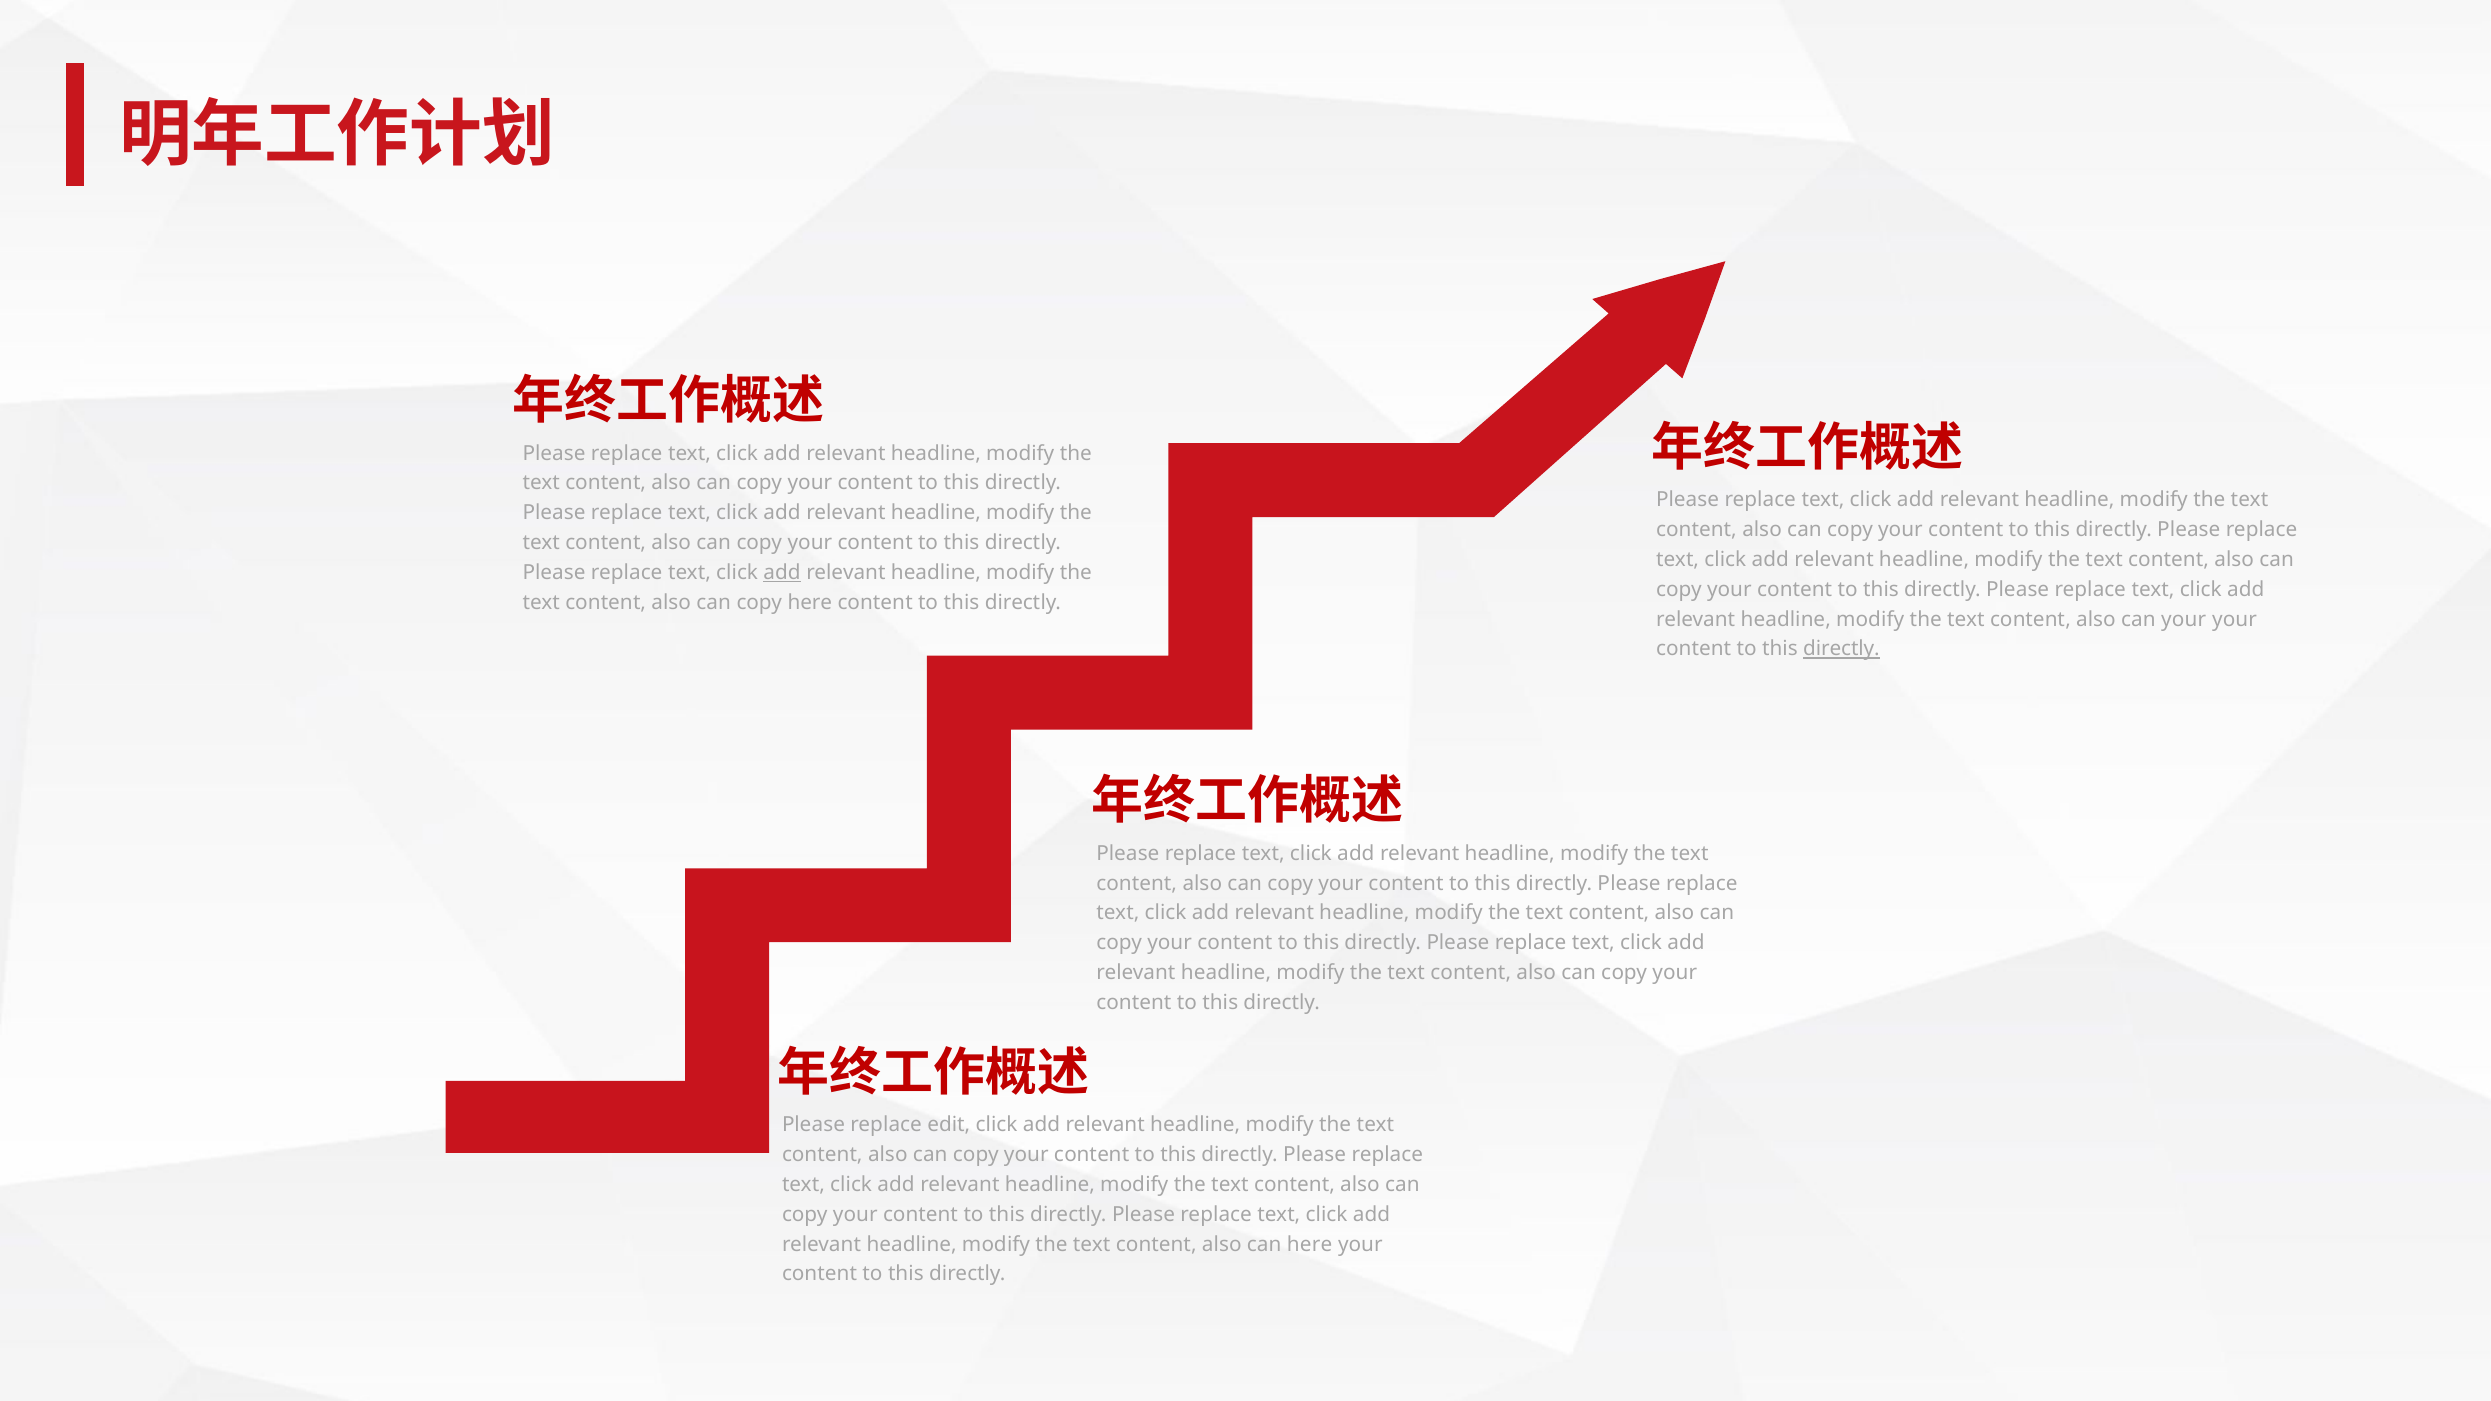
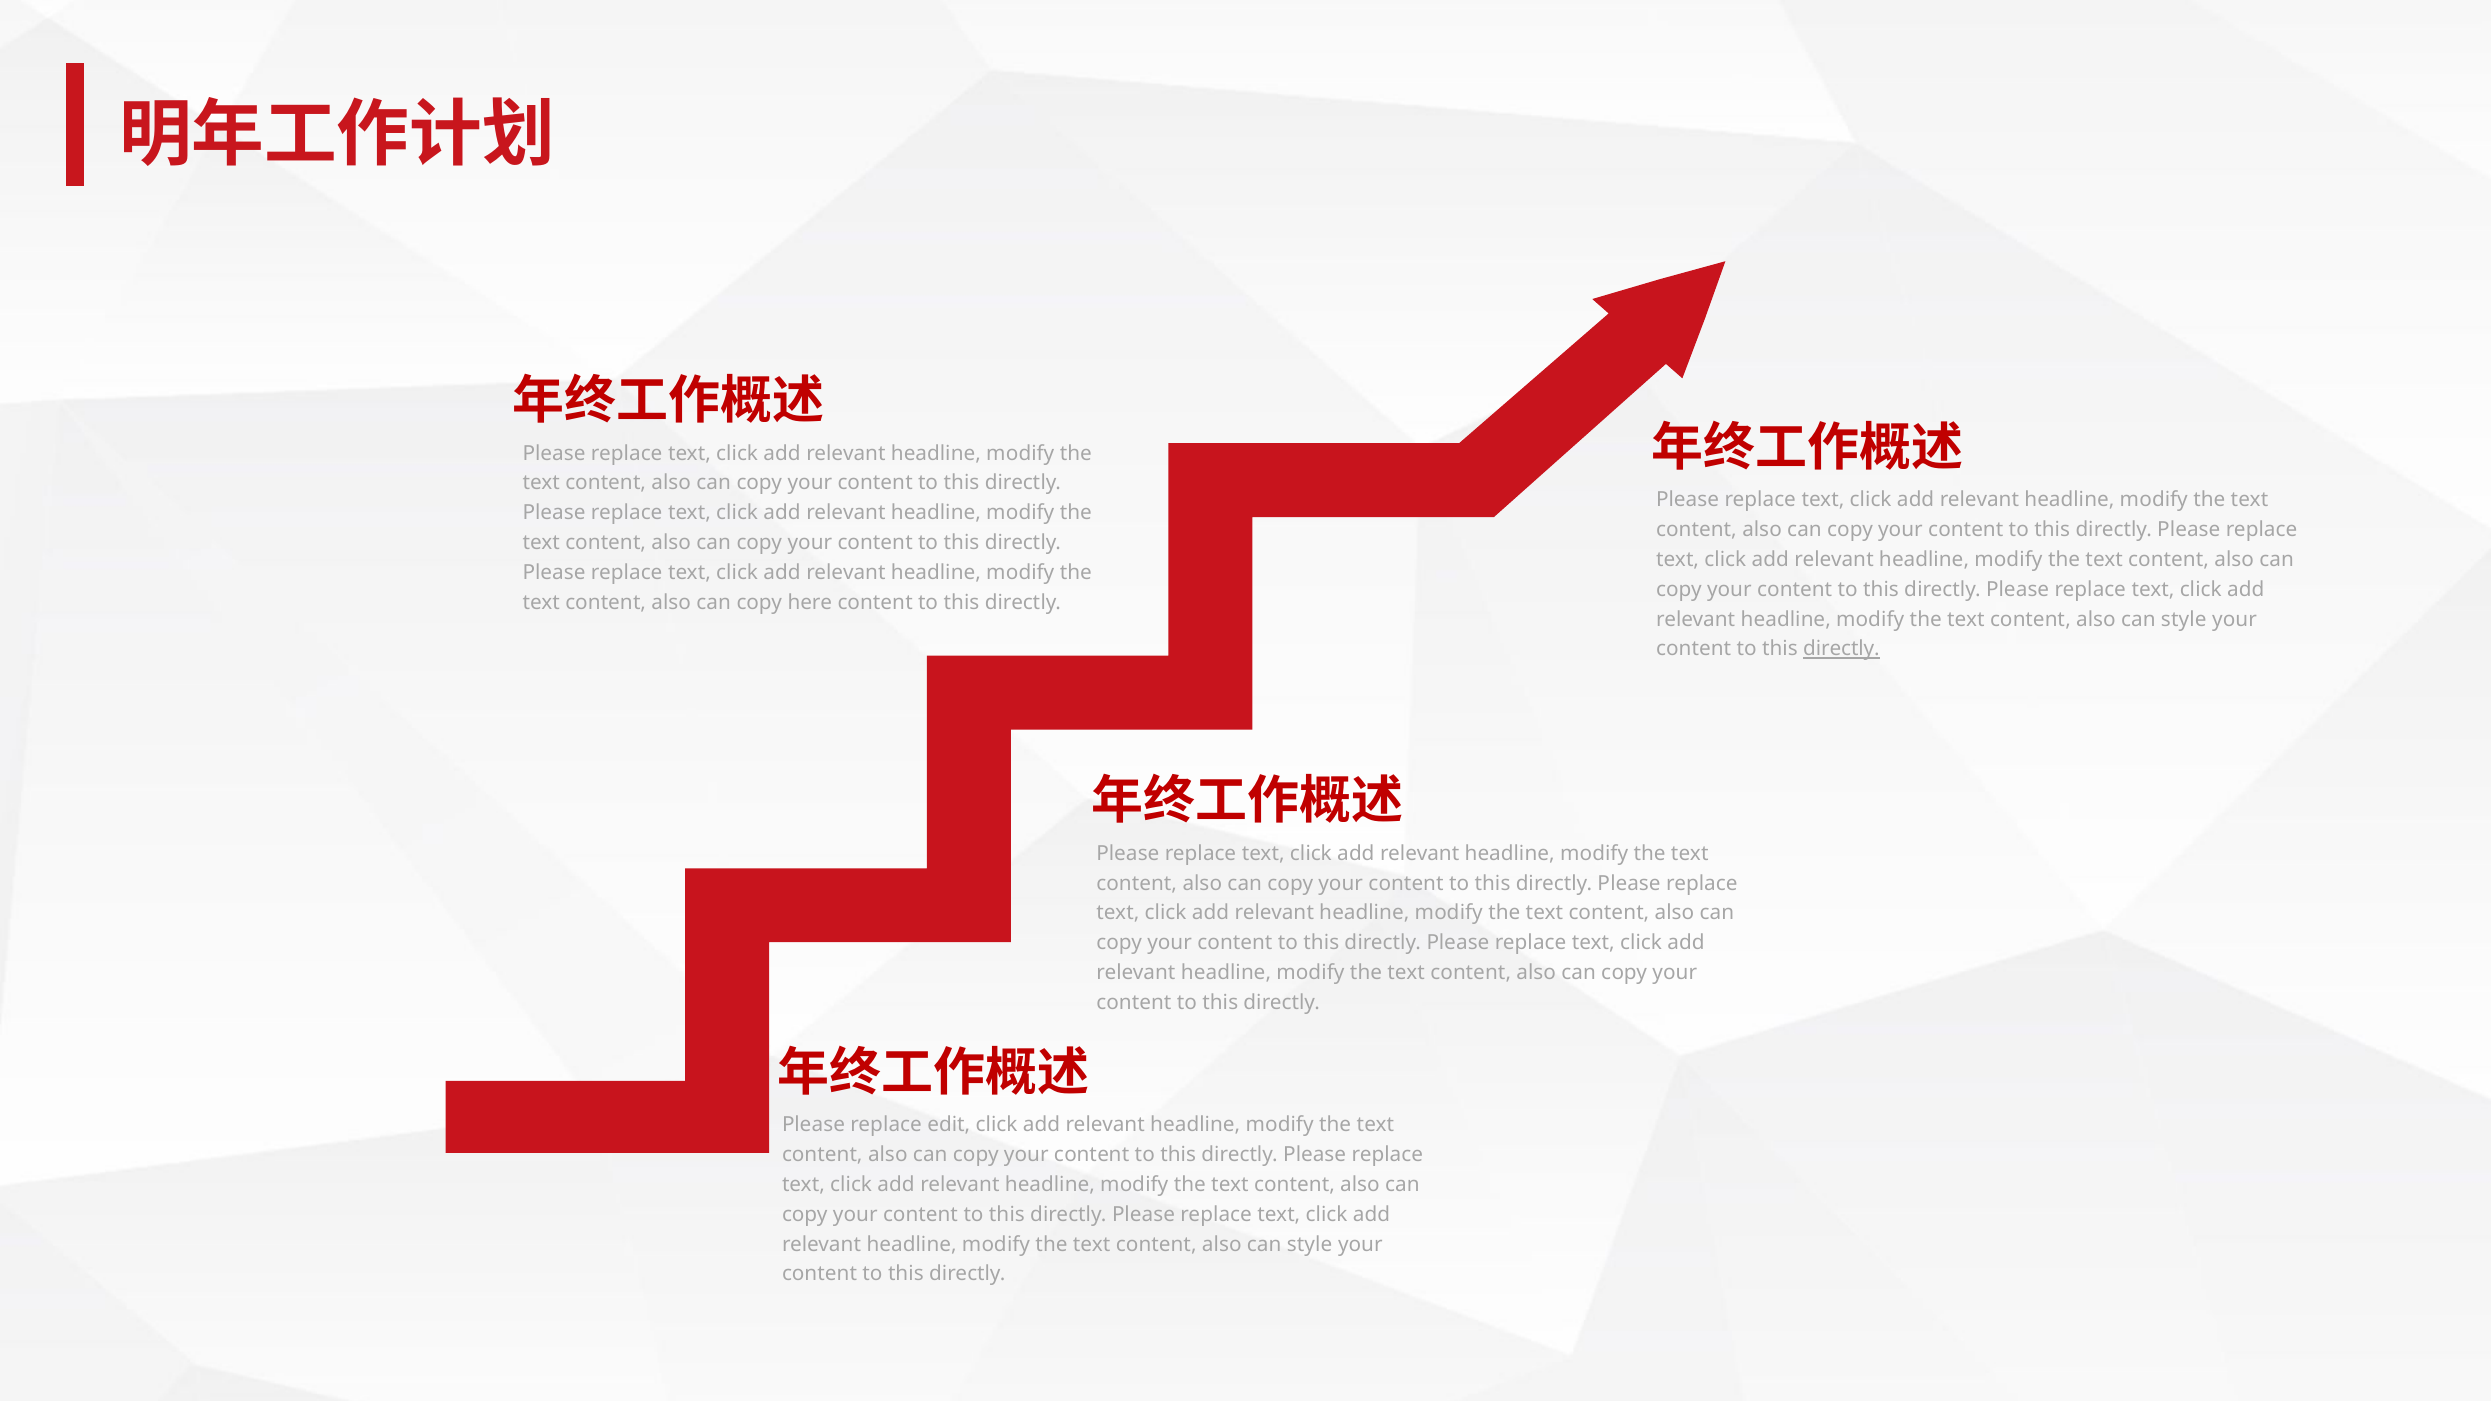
add underline: present -> none (782, 573)
your: your -> style (2184, 619)
here: here -> style (1310, 1244)
